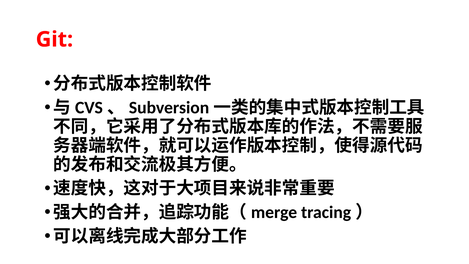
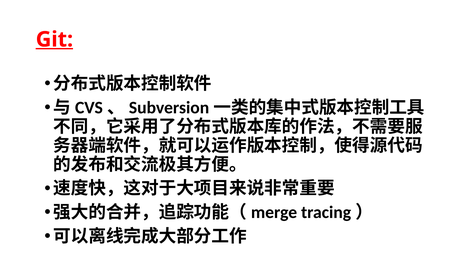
Git underline: none -> present (54, 39)
